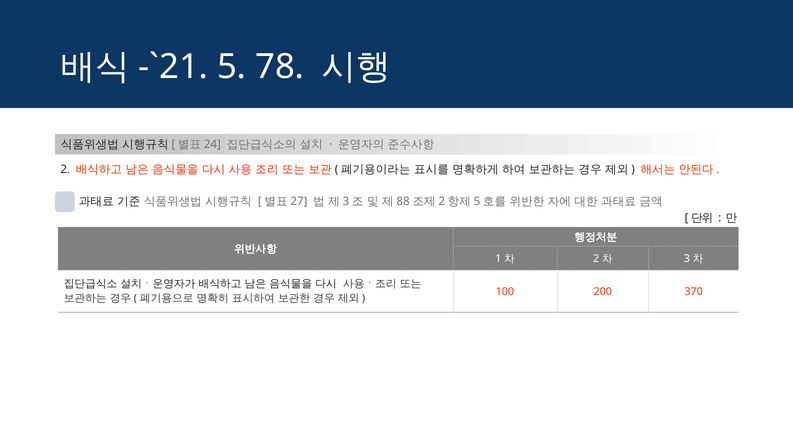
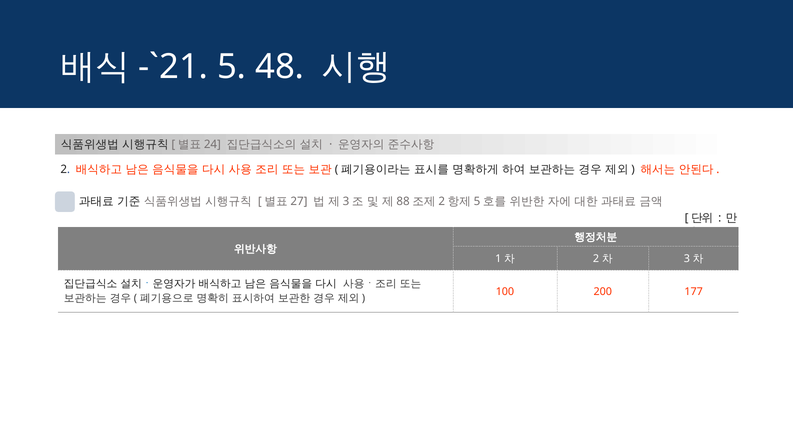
78: 78 -> 48 (280, 67)
370: 370 -> 177 (694, 292)
